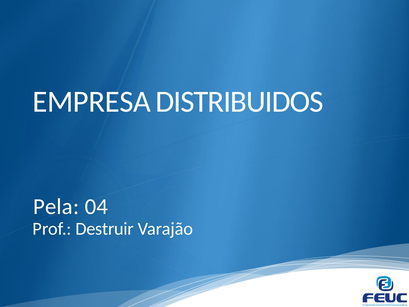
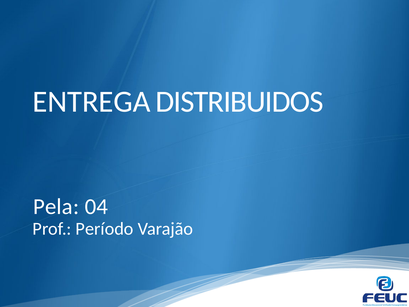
EMPRESA: EMPRESA -> ENTREGA (92, 102)
Destruir: Destruir -> Período (105, 229)
